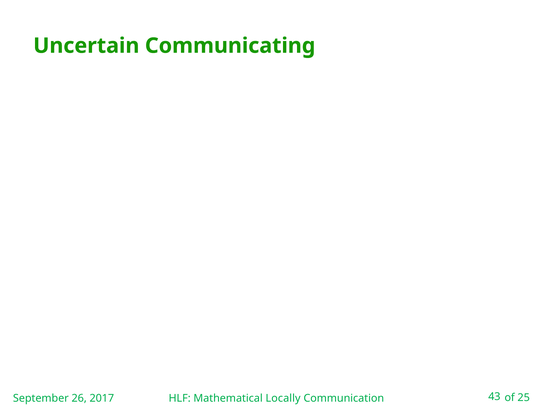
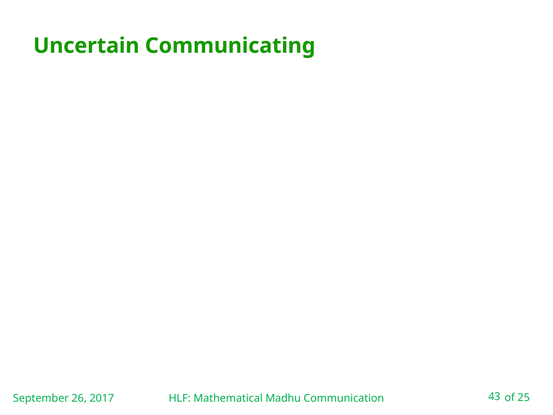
Locally: Locally -> Madhu (283, 398)
